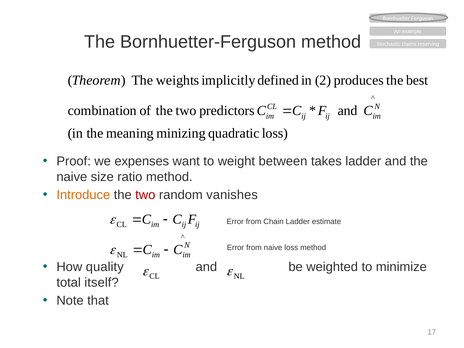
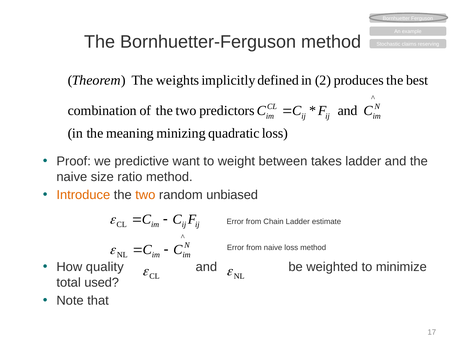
expenses: expenses -> predictive (142, 161)
two colour: red -> orange (145, 195)
vanishes: vanishes -> unbiased (232, 195)
itself: itself -> used (102, 283)
